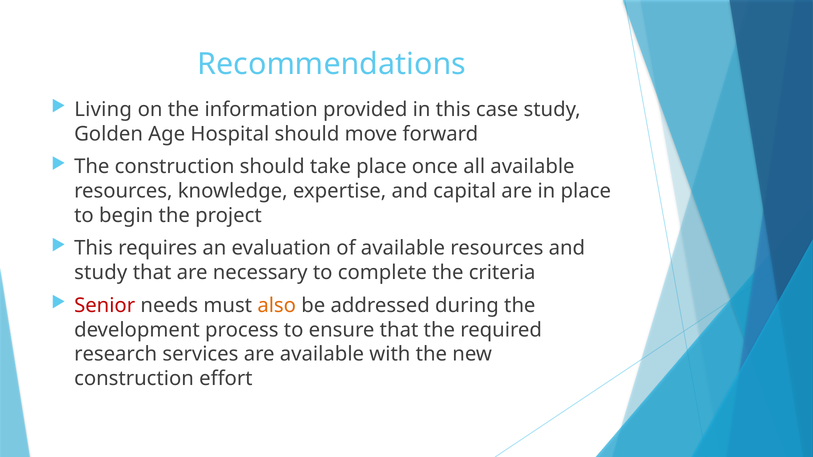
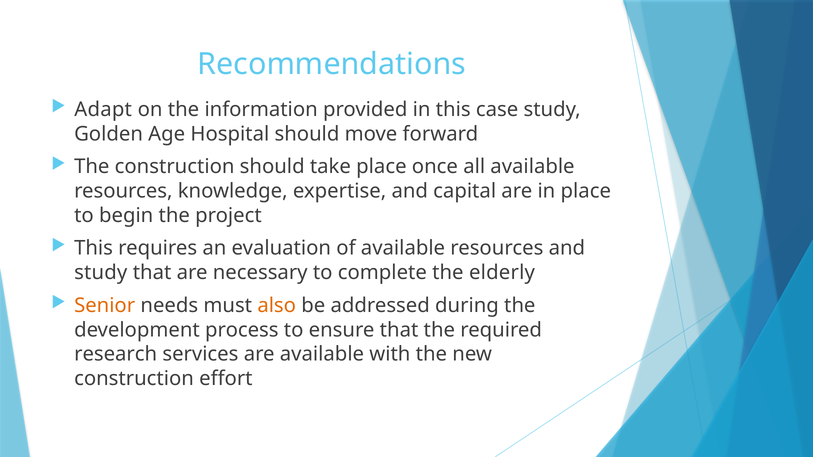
Living: Living -> Adapt (103, 110)
criteria: criteria -> elderly (502, 273)
Senior colour: red -> orange (105, 306)
